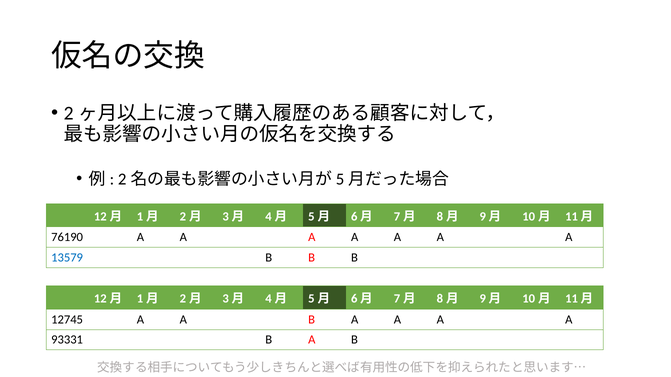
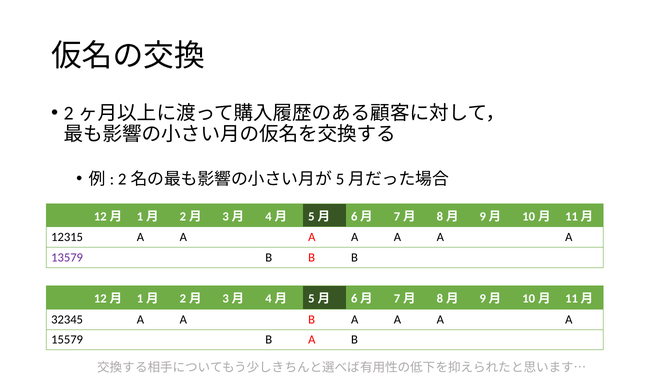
76190: 76190 -> 12315 (67, 237)
13579 colour: blue -> purple (67, 258)
12745: 12745 -> 32345 (67, 320)
93331: 93331 -> 15579 (67, 340)
